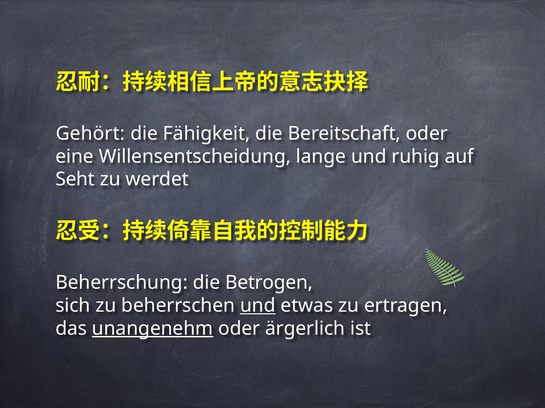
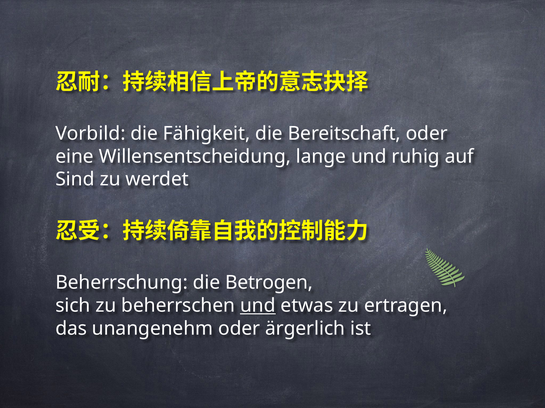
Gehört: Gehört -> Vorbild (90, 134)
Seht: Seht -> Sind (75, 180)
unangenehm underline: present -> none (153, 329)
